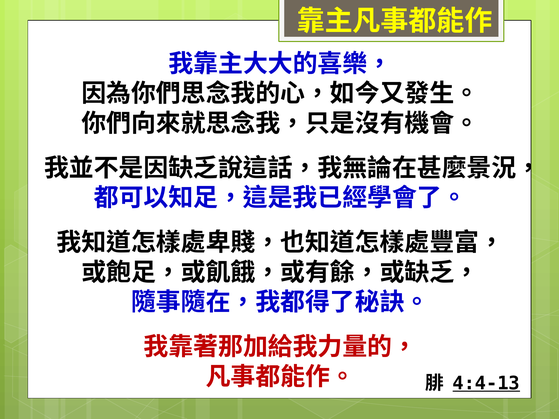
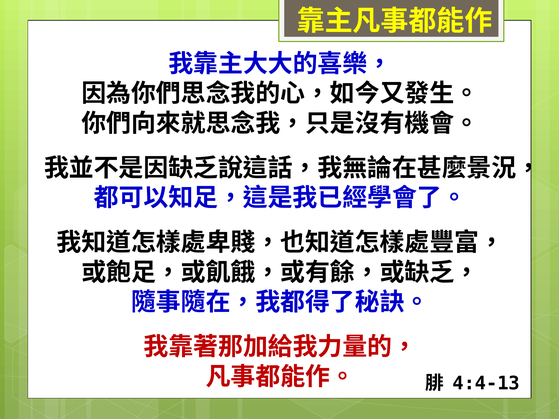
4:4-13 underline: present -> none (486, 383)
